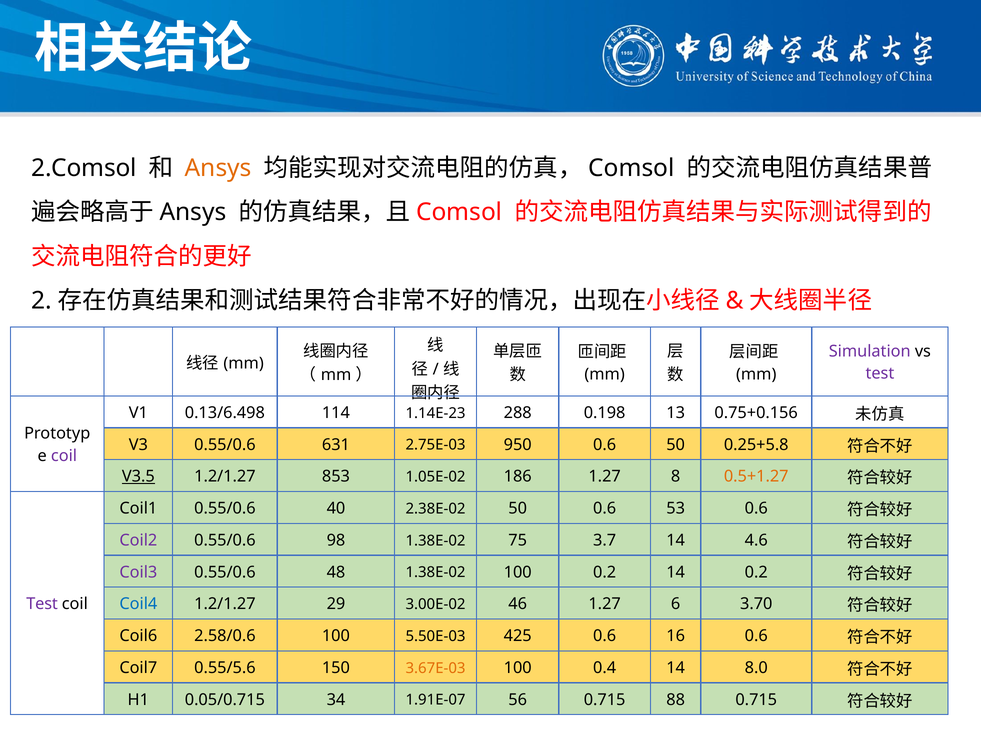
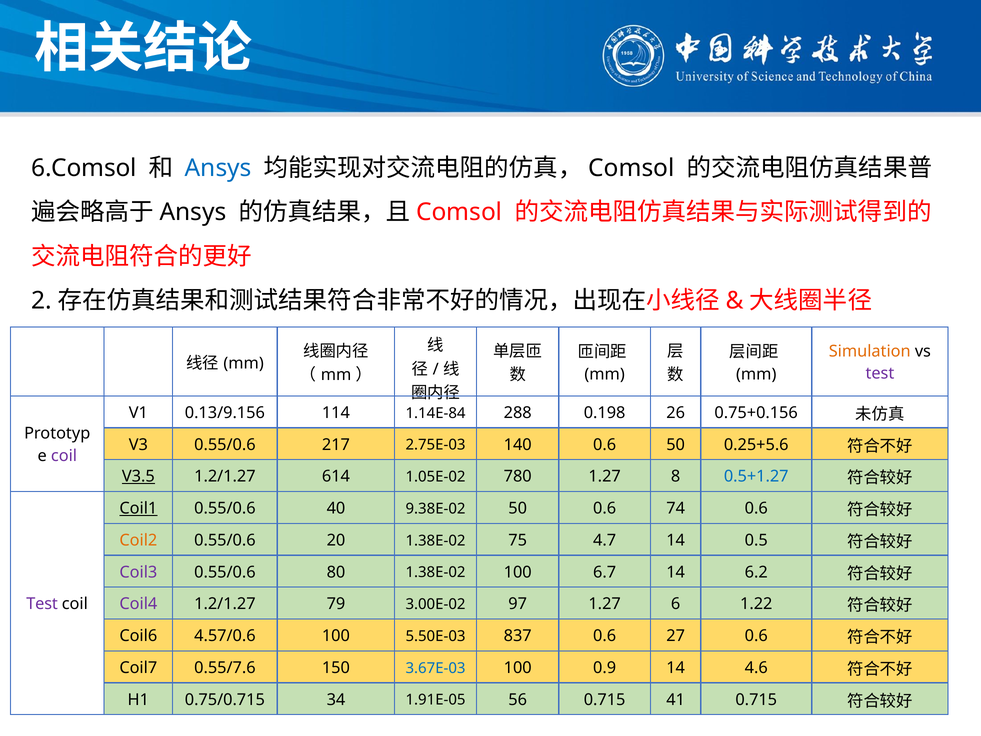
2.Comsol: 2.Comsol -> 6.Comsol (84, 168)
Ansys colour: orange -> blue (218, 168)
Simulation colour: purple -> orange (870, 351)
0.13/6.498: 0.13/6.498 -> 0.13/9.156 (225, 413)
1.14E-23: 1.14E-23 -> 1.14E-84 (436, 413)
13: 13 -> 26 (676, 413)
631: 631 -> 217 (336, 445)
950: 950 -> 140 (518, 445)
0.25+5.8: 0.25+5.8 -> 0.25+5.6 (756, 445)
853: 853 -> 614 (336, 476)
186: 186 -> 780 (518, 476)
0.5+1.27 colour: orange -> blue (756, 476)
Coil1 underline: none -> present (138, 508)
2.38E-02: 2.38E-02 -> 9.38E-02 (436, 509)
53: 53 -> 74 (676, 508)
Coil2 colour: purple -> orange (138, 540)
98: 98 -> 20 (336, 540)
3.7: 3.7 -> 4.7 (605, 540)
4.6: 4.6 -> 0.5 (756, 540)
48: 48 -> 80 (336, 572)
100 0.2: 0.2 -> 6.7 (605, 572)
14 0.2: 0.2 -> 6.2 (756, 572)
Coil4 colour: blue -> purple (138, 604)
29: 29 -> 79 (336, 604)
46: 46 -> 97 (518, 604)
3.70: 3.70 -> 1.22 (756, 604)
2.58/0.6: 2.58/0.6 -> 4.57/0.6 (225, 636)
425: 425 -> 837 (518, 636)
16: 16 -> 27 (676, 636)
0.55/5.6: 0.55/5.6 -> 0.55/7.6 (225, 668)
3.67E-03 colour: orange -> blue (436, 668)
0.4: 0.4 -> 0.9 (605, 668)
8.0: 8.0 -> 4.6 (756, 668)
0.05/0.715: 0.05/0.715 -> 0.75/0.715 (225, 699)
1.91E-07: 1.91E-07 -> 1.91E-05 (436, 700)
88: 88 -> 41 (676, 699)
